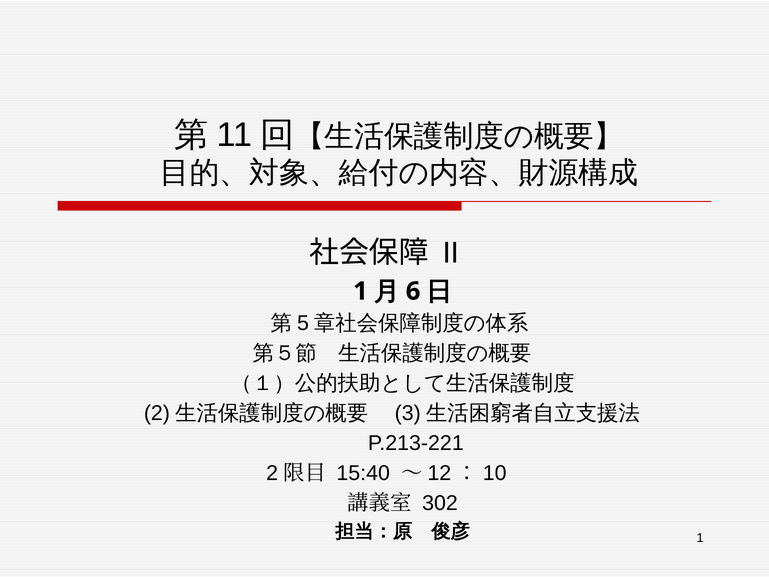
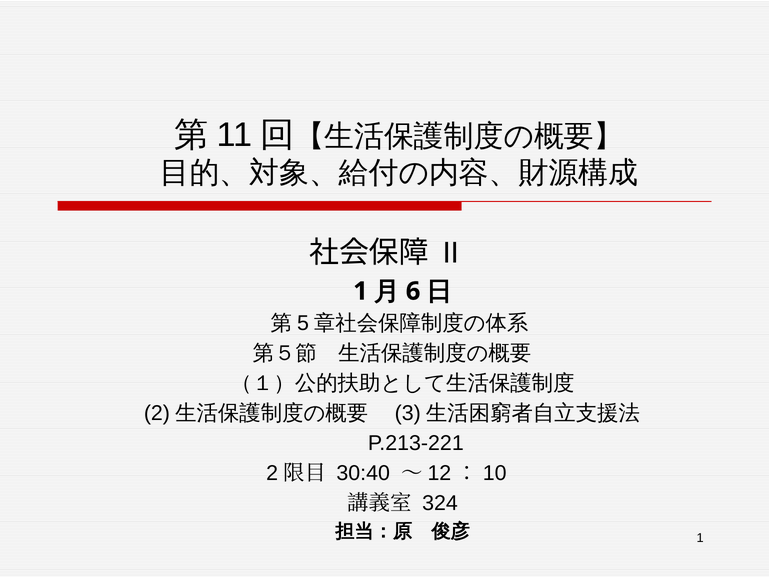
15:40: 15:40 -> 30:40 (363, 473)
302: 302 -> 324 (440, 503)
